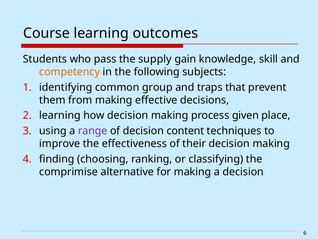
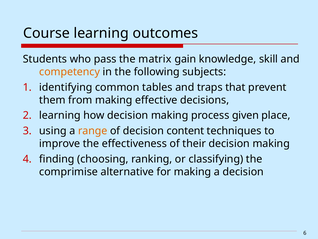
supply: supply -> matrix (155, 59)
group: group -> tables (157, 87)
range colour: purple -> orange (93, 131)
